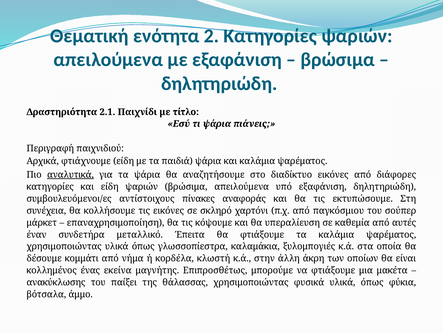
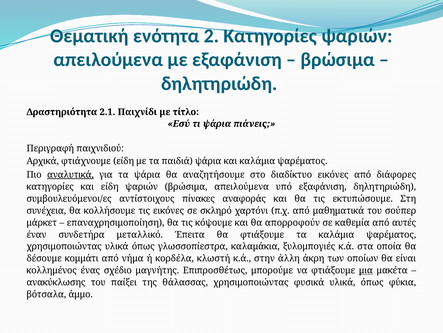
παγκόσμιου: παγκόσμιου -> μαθηματικά (338, 210)
υπεραλίευση: υπεραλίευση -> απορροφούν (292, 222)
εκείνα: εκείνα -> σχέδιο (118, 270)
μια underline: none -> present (366, 270)
